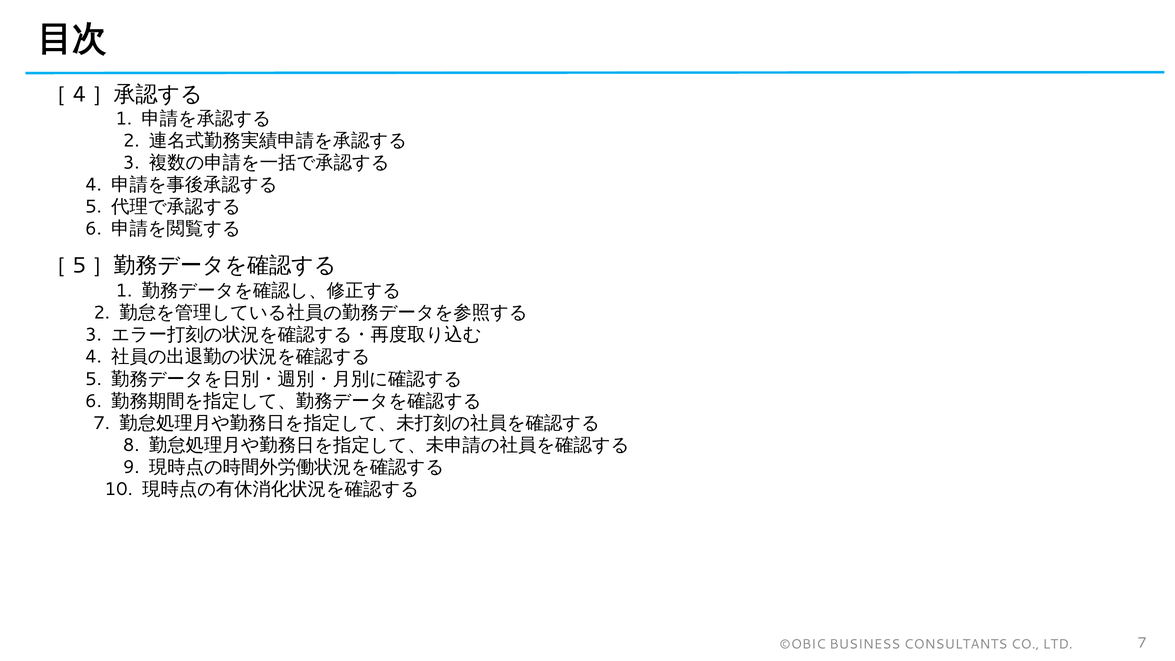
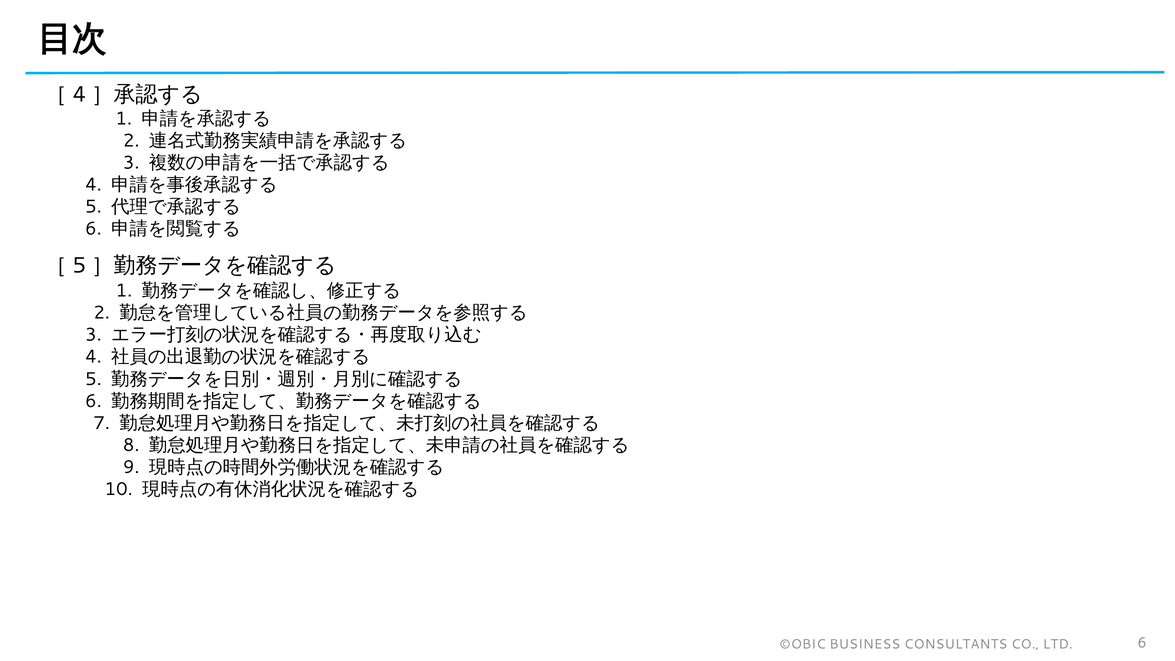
LTD 7: 7 -> 6 (1142, 643)
